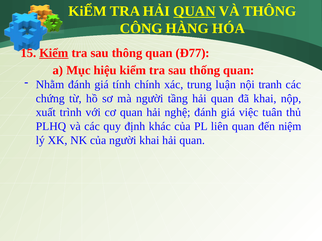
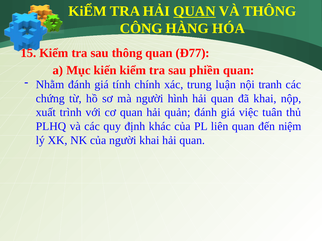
Kiểm underline: present -> none (54, 53)
hiệu: hiệu -> kiến (105, 70)
thống: thống -> phiền (205, 70)
tầng: tầng -> hình (178, 99)
nghệ: nghệ -> quản (177, 113)
